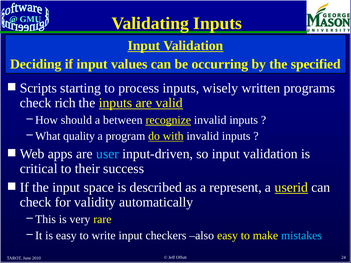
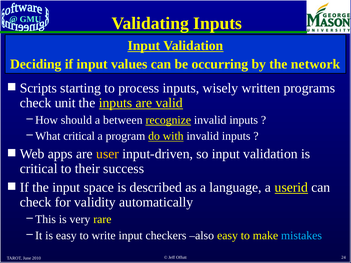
specified: specified -> network (316, 64)
rich: rich -> unit (65, 103)
What quality: quality -> critical (79, 136)
user colour: light blue -> yellow (108, 154)
represent: represent -> language (236, 188)
